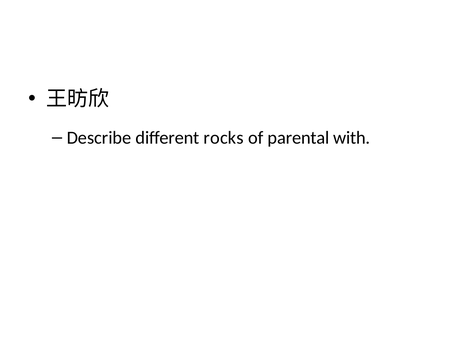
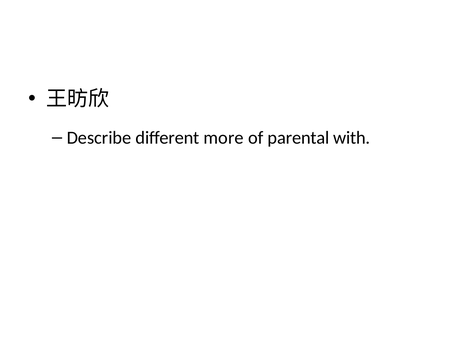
rocks: rocks -> more (224, 138)
